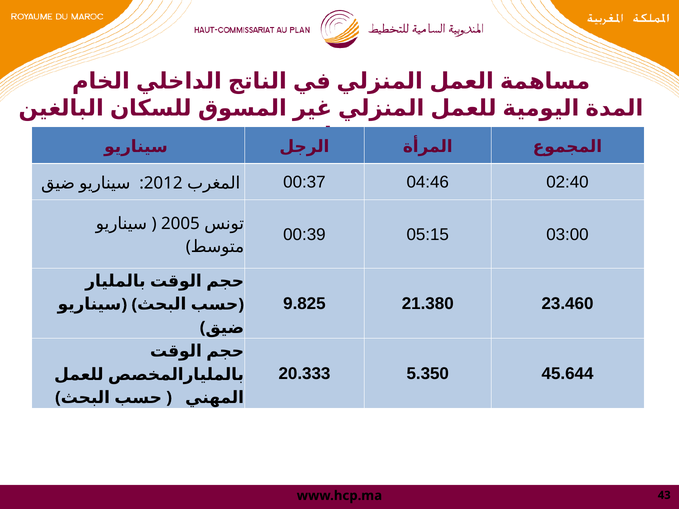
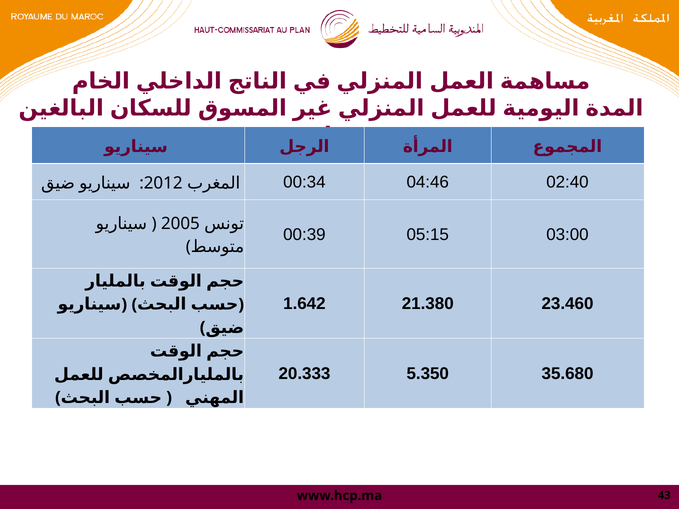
00:37: 00:37 -> 00:34 (304, 182)
9.825: 9.825 -> 1.642 (304, 304)
45.644: 45.644 -> 35.680 (568, 374)
